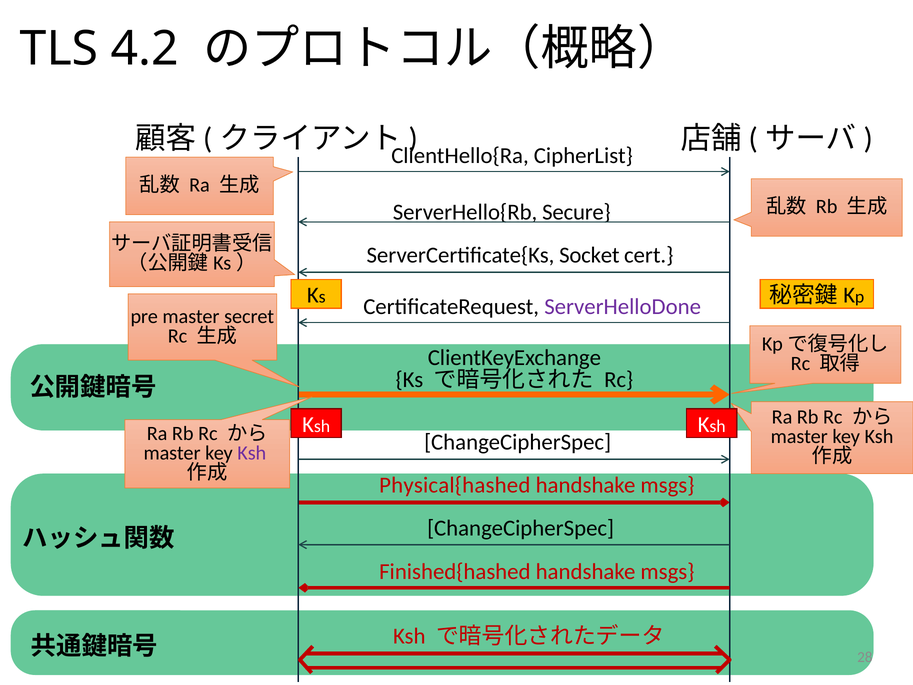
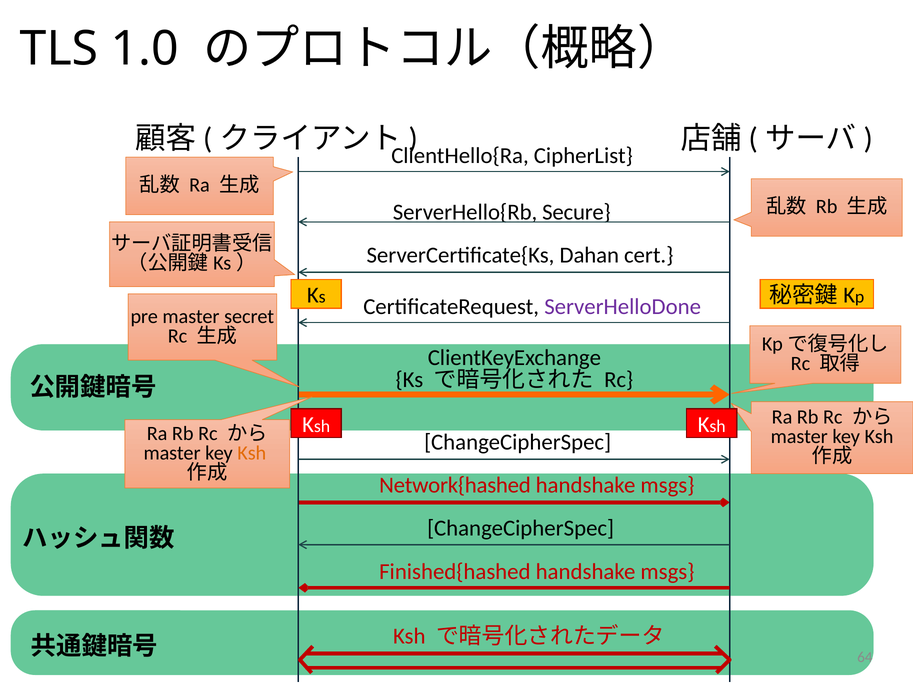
4.2: 4.2 -> 1.0 (145, 49)
Socket: Socket -> Dahan (589, 255)
Ksh colour: purple -> orange (252, 453)
Physical{hashed: Physical{hashed -> Network{hashed (455, 485)
28: 28 -> 64 (865, 657)
